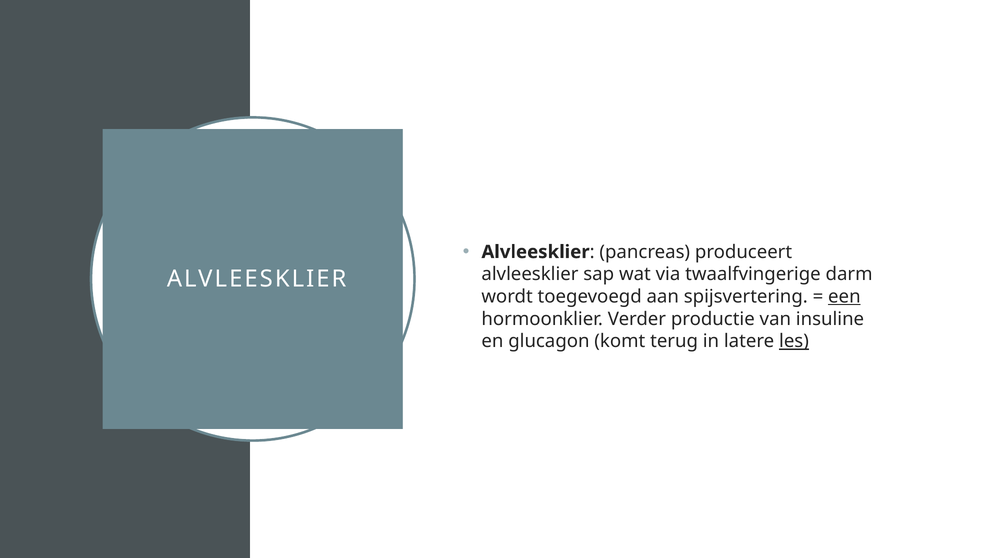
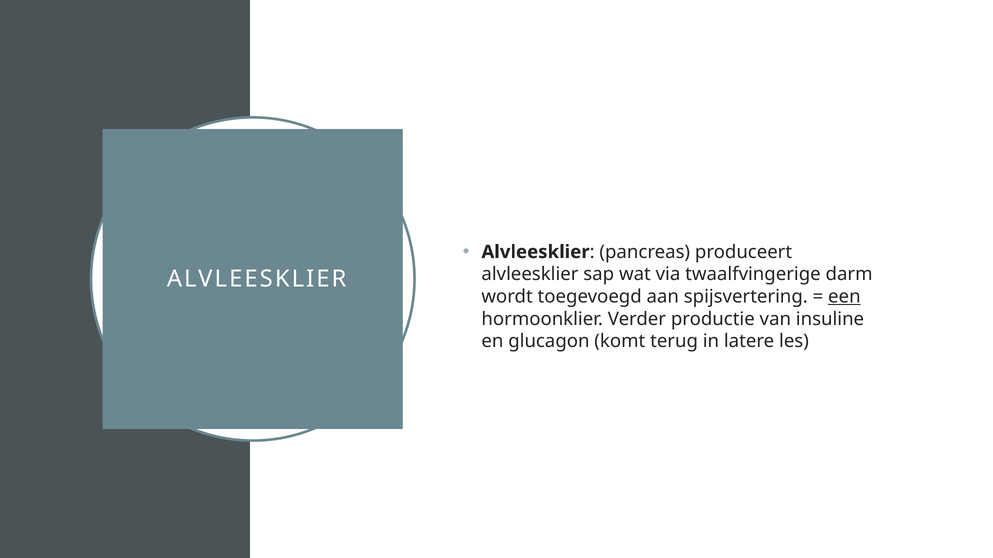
les underline: present -> none (794, 342)
